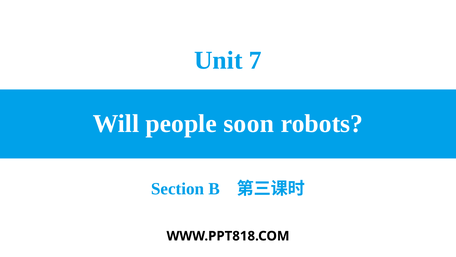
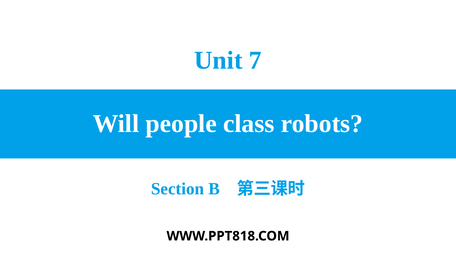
soon: soon -> class (249, 124)
